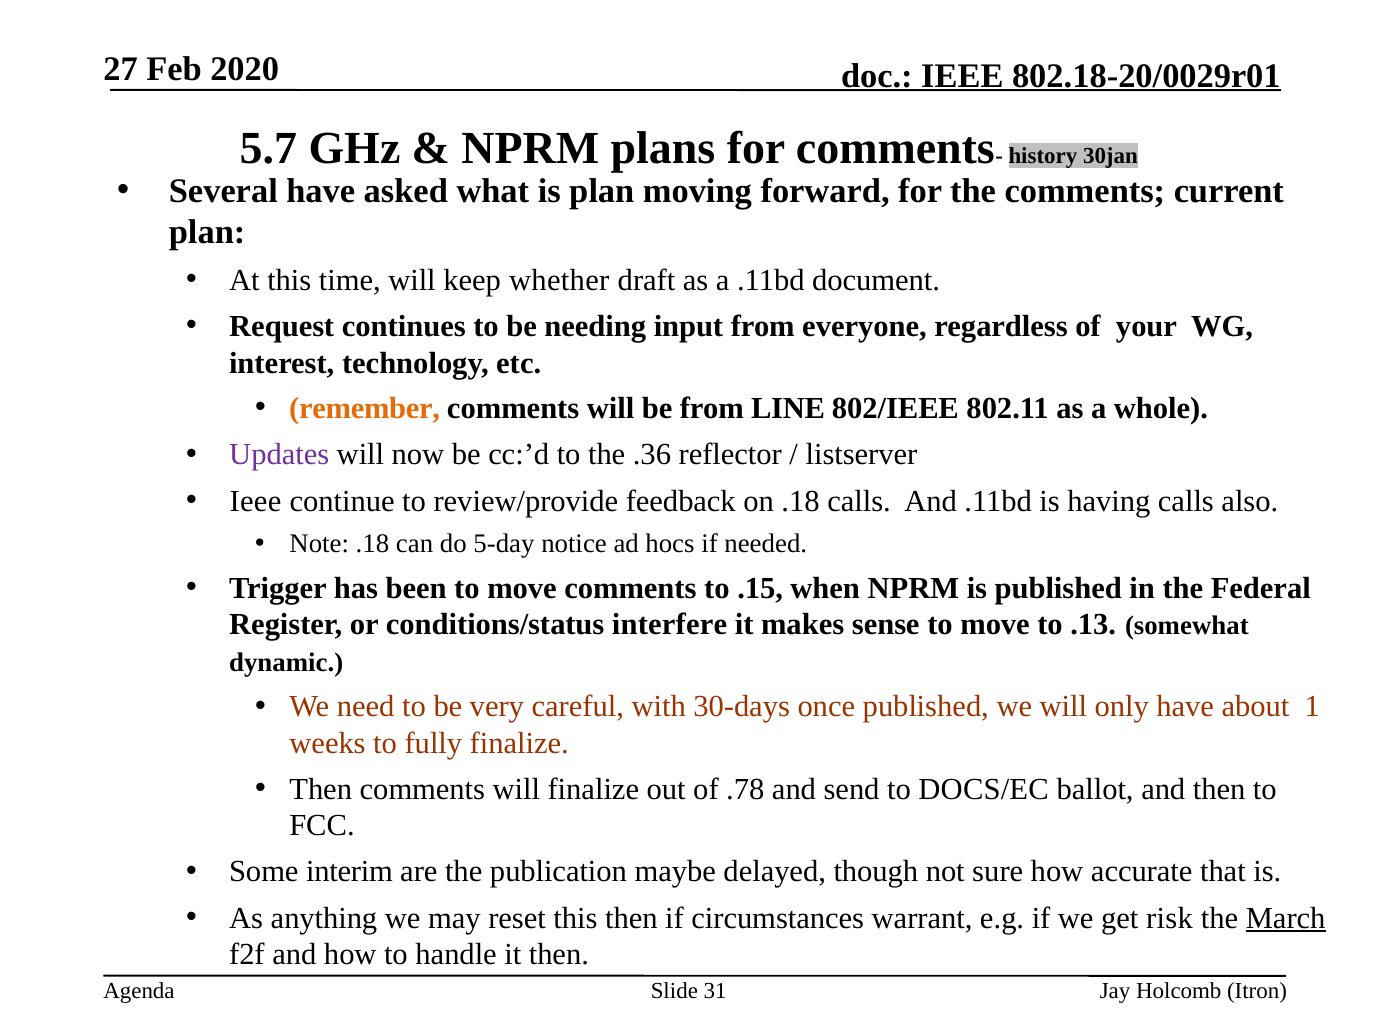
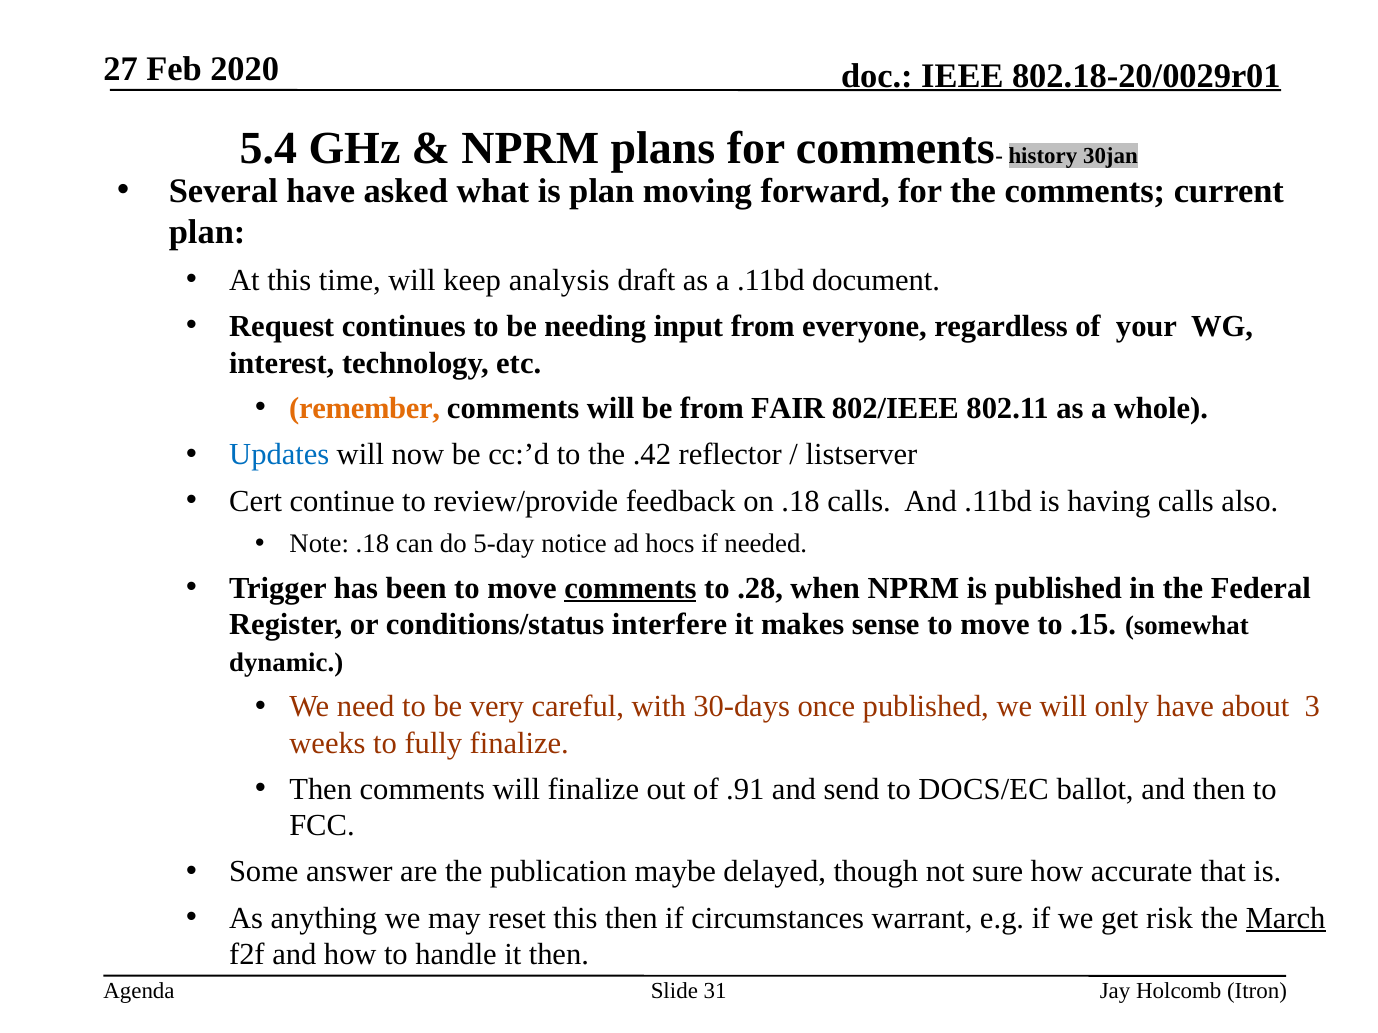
5.7: 5.7 -> 5.4 (268, 148)
whether: whether -> analysis (559, 280)
LINE: LINE -> FAIR (788, 409)
Updates colour: purple -> blue (279, 455)
.36: .36 -> .42 (652, 455)
Ieee: Ieee -> Cert (256, 501)
comments underline: none -> present (630, 588)
.15: .15 -> .28 (760, 588)
.13: .13 -> .15 (1093, 625)
1: 1 -> 3 (1312, 707)
.78: .78 -> .91 (745, 789)
interim: interim -> answer (349, 872)
